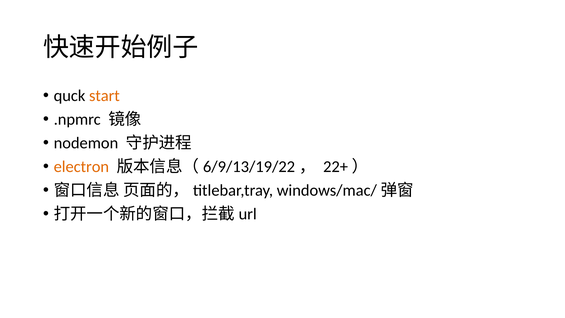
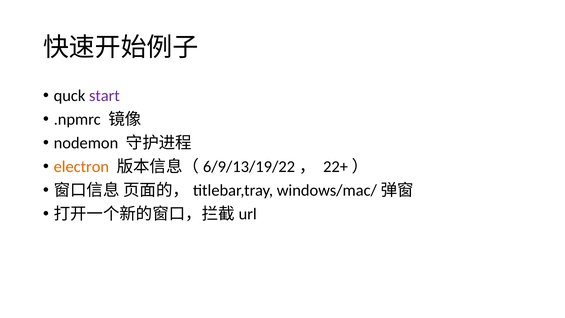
start colour: orange -> purple (104, 96)
